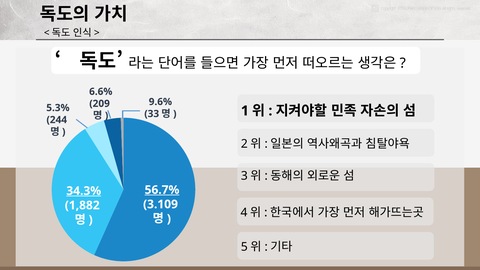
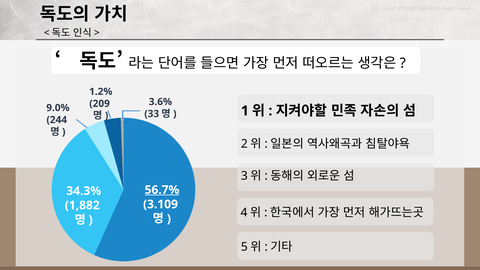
6.6%: 6.6% -> 1.2% (101, 92)
9.6%: 9.6% -> 3.6% (160, 102)
5.3%: 5.3% -> 9.0% (58, 108)
34.3% underline: present -> none (84, 191)
